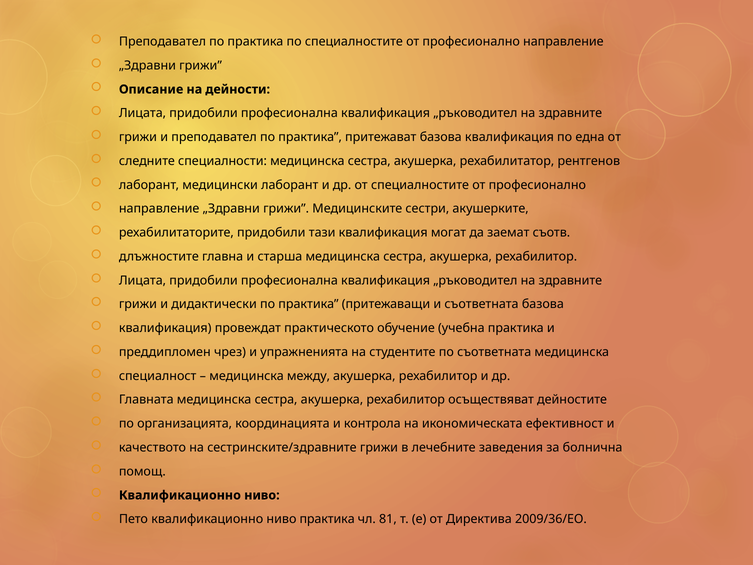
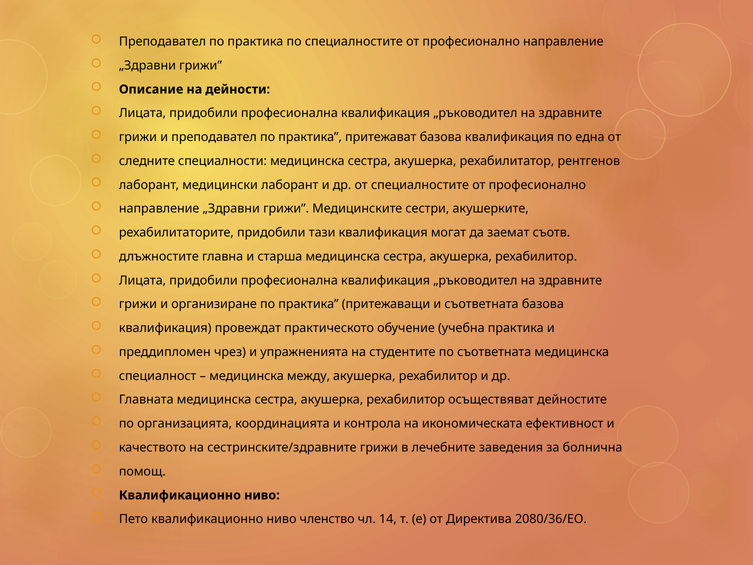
дидактически: дидактически -> организиране (214, 304)
ниво практика: практика -> членство (327, 519)
81: 81 -> 14 (388, 519)
2009/36/ЕО: 2009/36/ЕО -> 2080/36/ЕО (551, 519)
